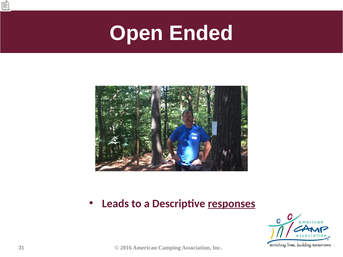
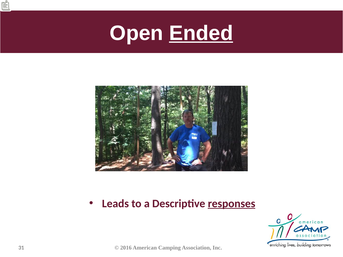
Ended underline: none -> present (201, 33)
